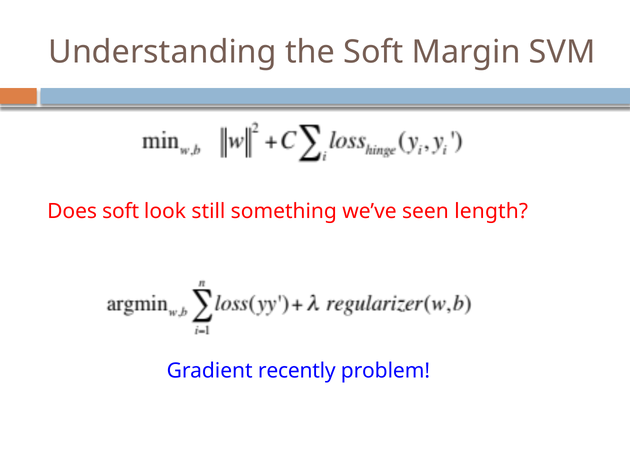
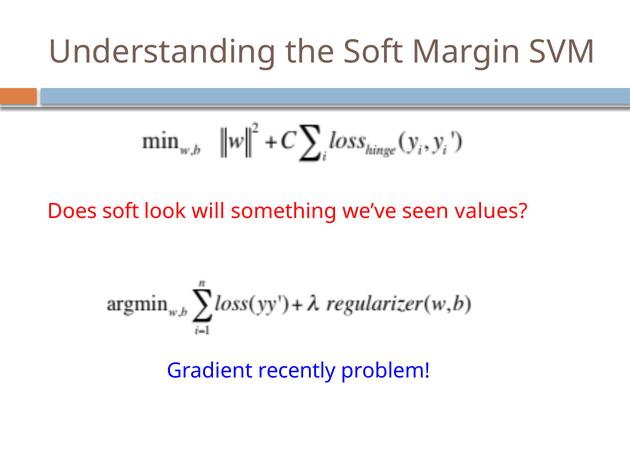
still: still -> will (208, 212)
length: length -> values (491, 212)
